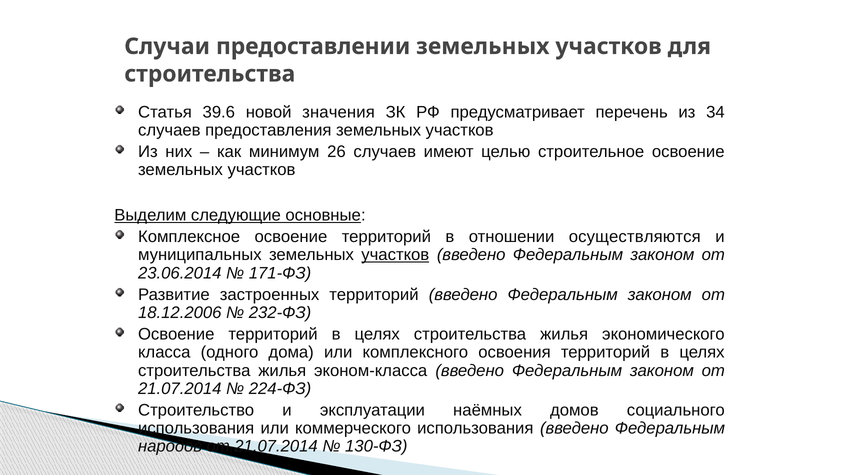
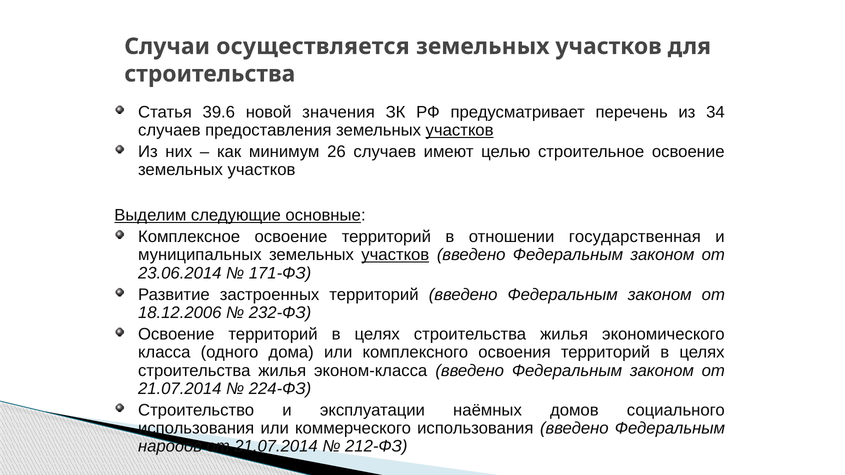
предоставлении: предоставлении -> осуществляется (313, 46)
участков underline: none -> present (460, 130)
осуществляются: осуществляются -> государственная (635, 237)
130-ФЗ: 130-ФЗ -> 212-ФЗ (376, 447)
